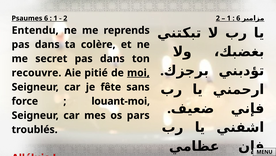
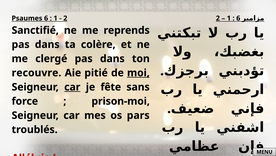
Entendu: Entendu -> Sanctifié (35, 30)
secret: secret -> clergé (51, 58)
car underline: none -> present (72, 87)
louant-moi: louant-moi -> prison-moi (121, 101)
